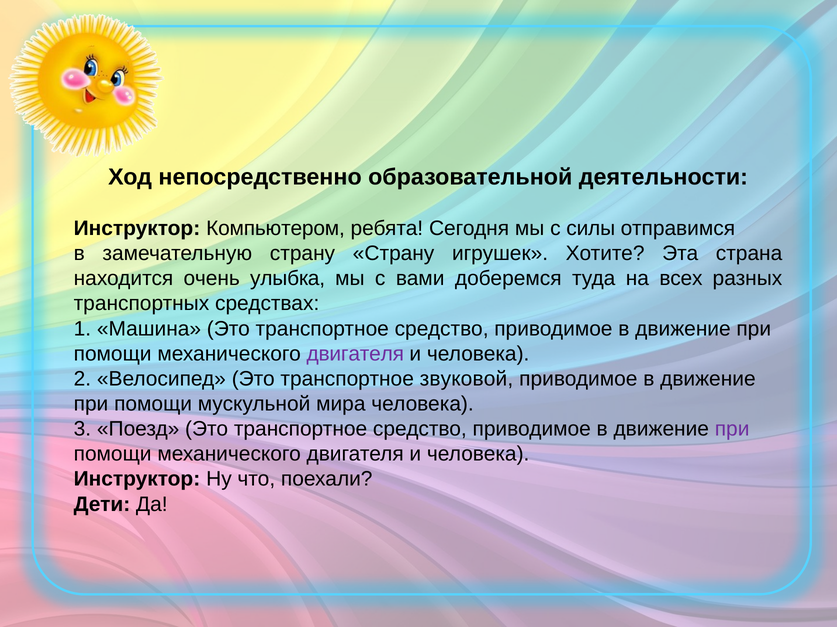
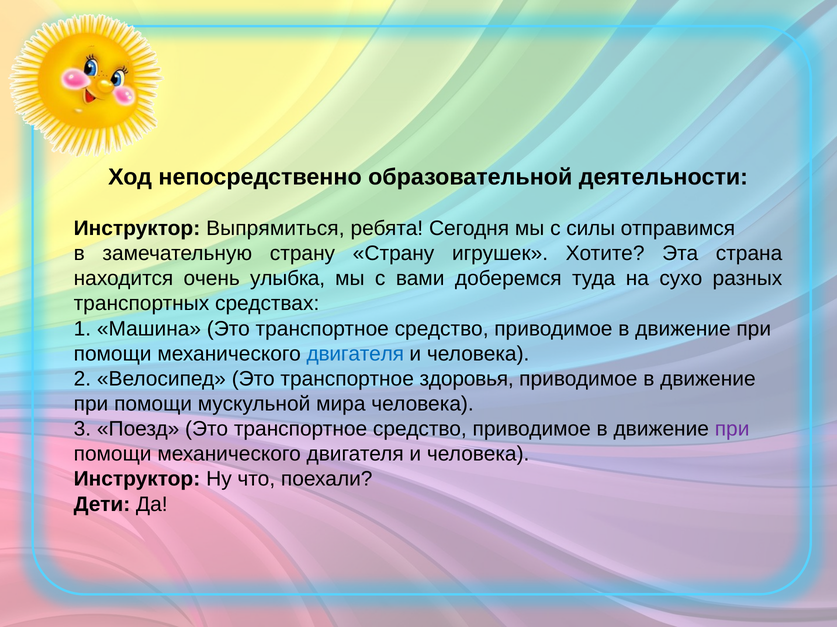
Компьютером: Компьютером -> Выпрямиться (275, 229)
всех: всех -> сухо (681, 279)
двигателя colour: purple -> blue (355, 354)
звуковой: звуковой -> здоровья (467, 379)
